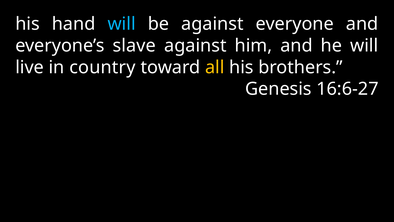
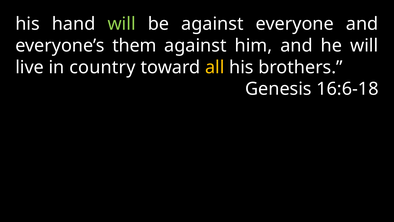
will colour: light blue -> light green (122, 24)
slave: slave -> them (134, 46)
16:6-27: 16:6-27 -> 16:6-18 (347, 89)
